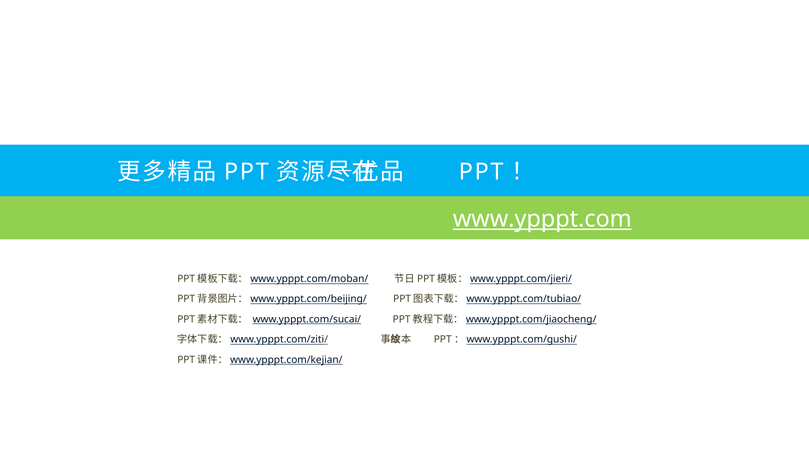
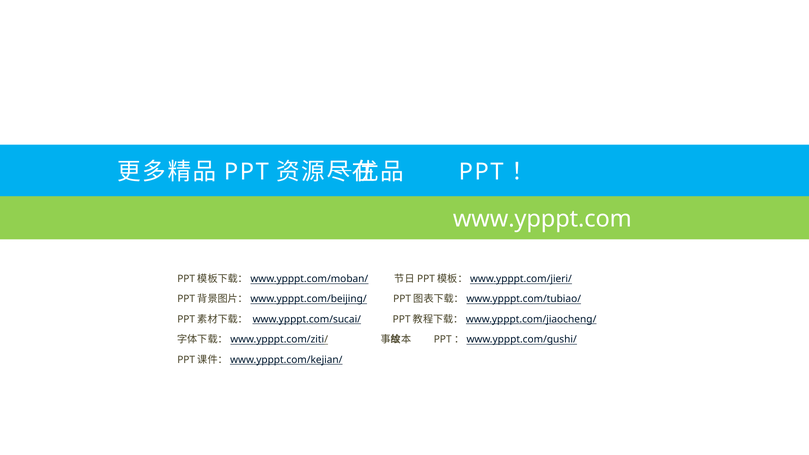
www.ypppt.com underline: present -> none (542, 219)
